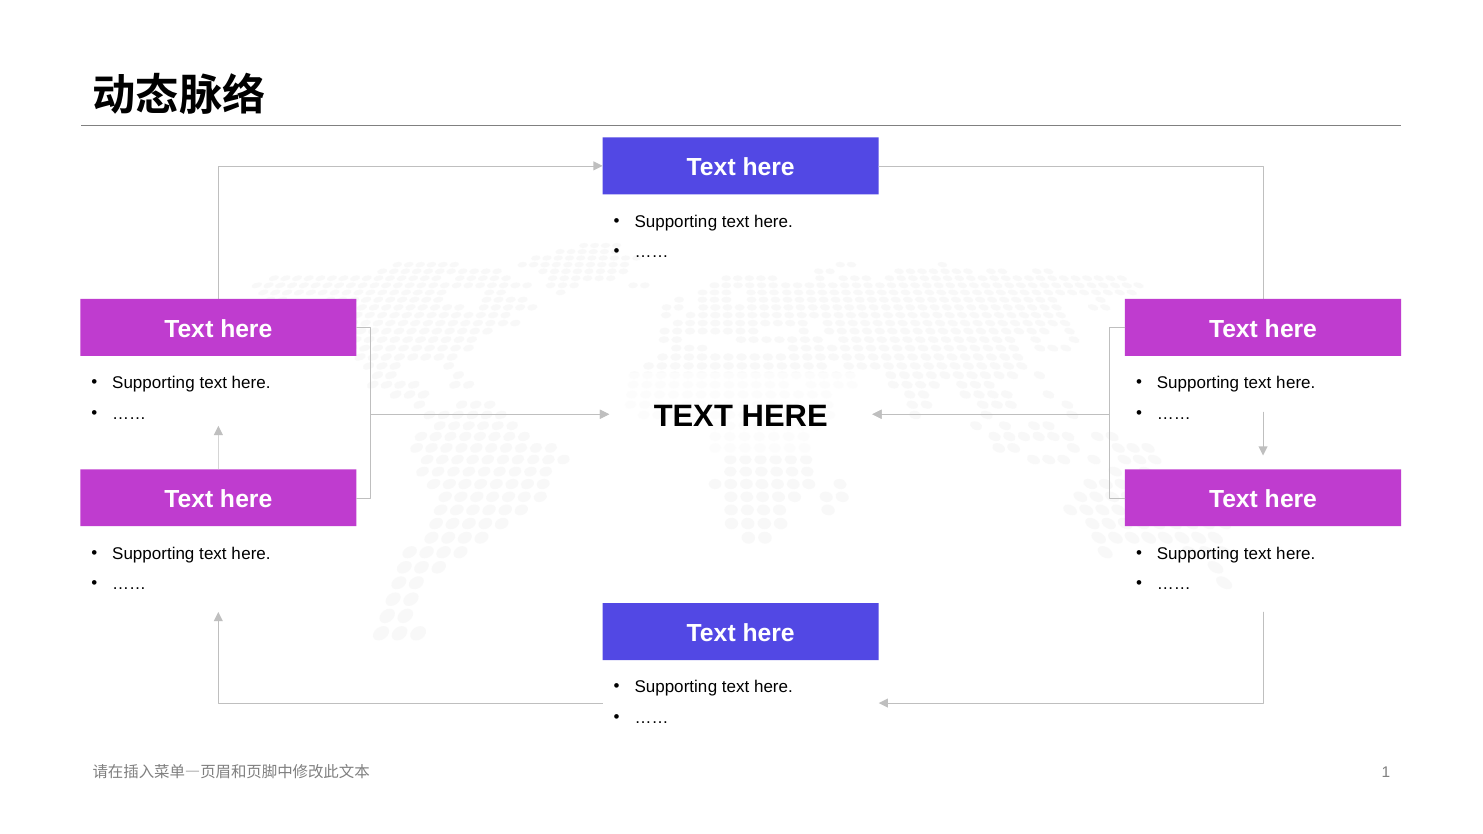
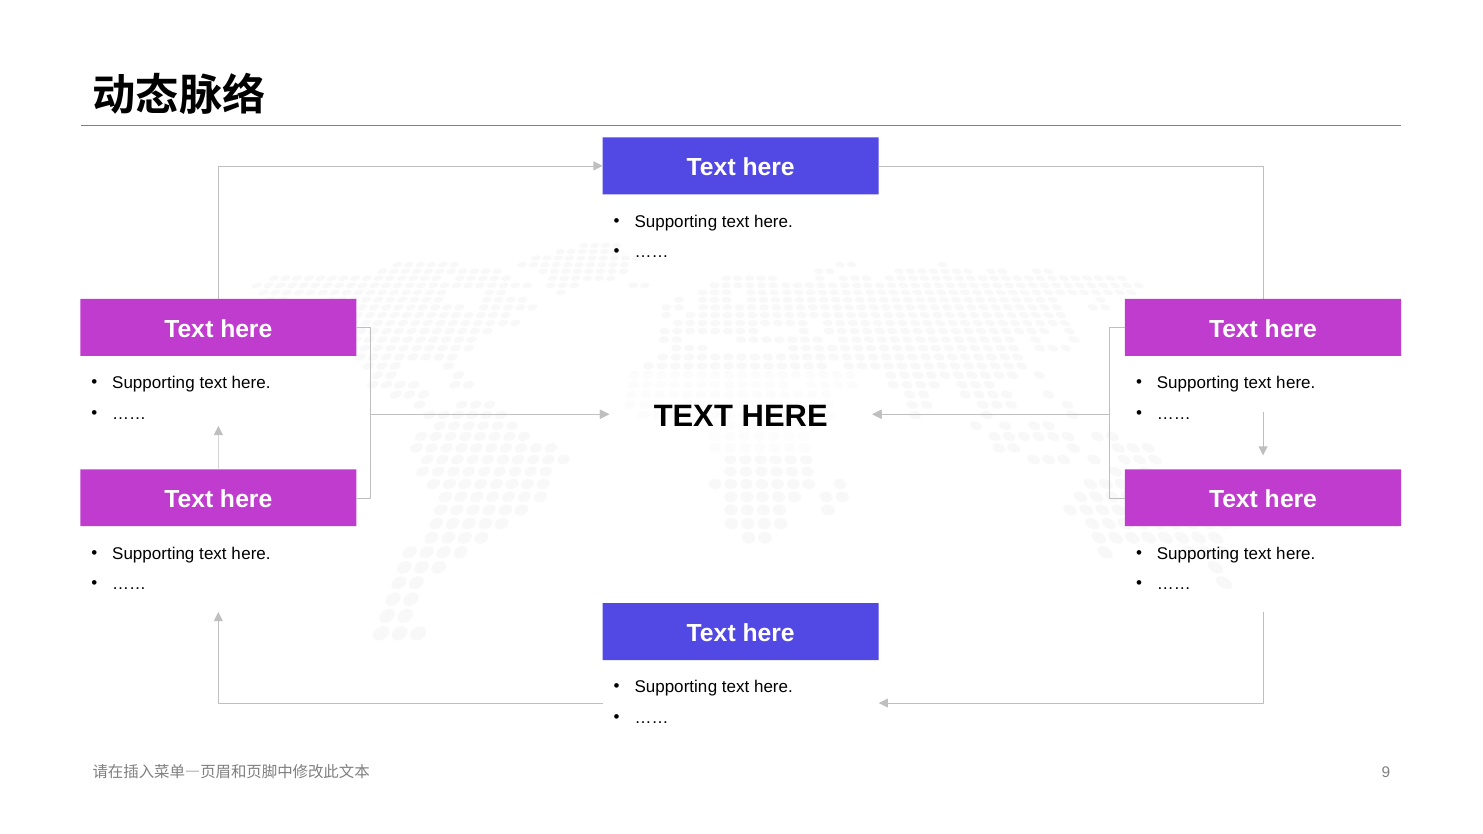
1: 1 -> 9 (1386, 773)
